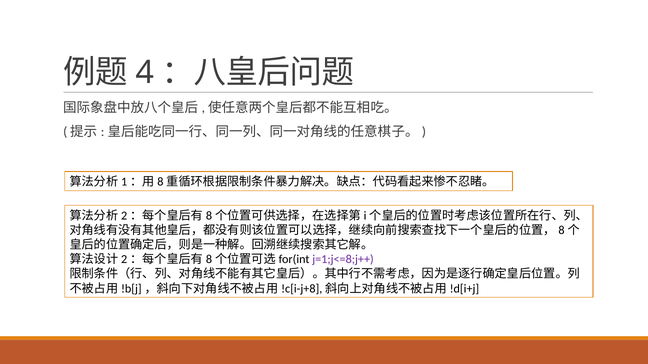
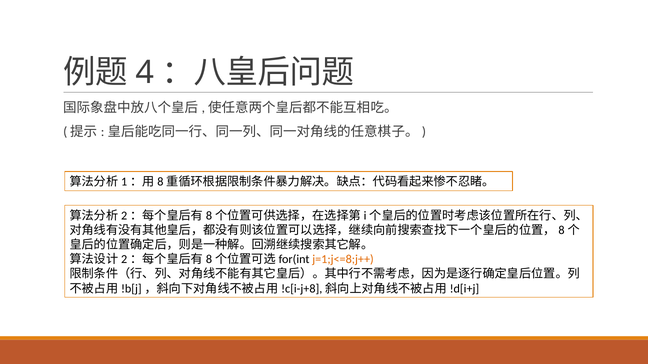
j=1;j<=8;j++ colour: purple -> orange (343, 260)
